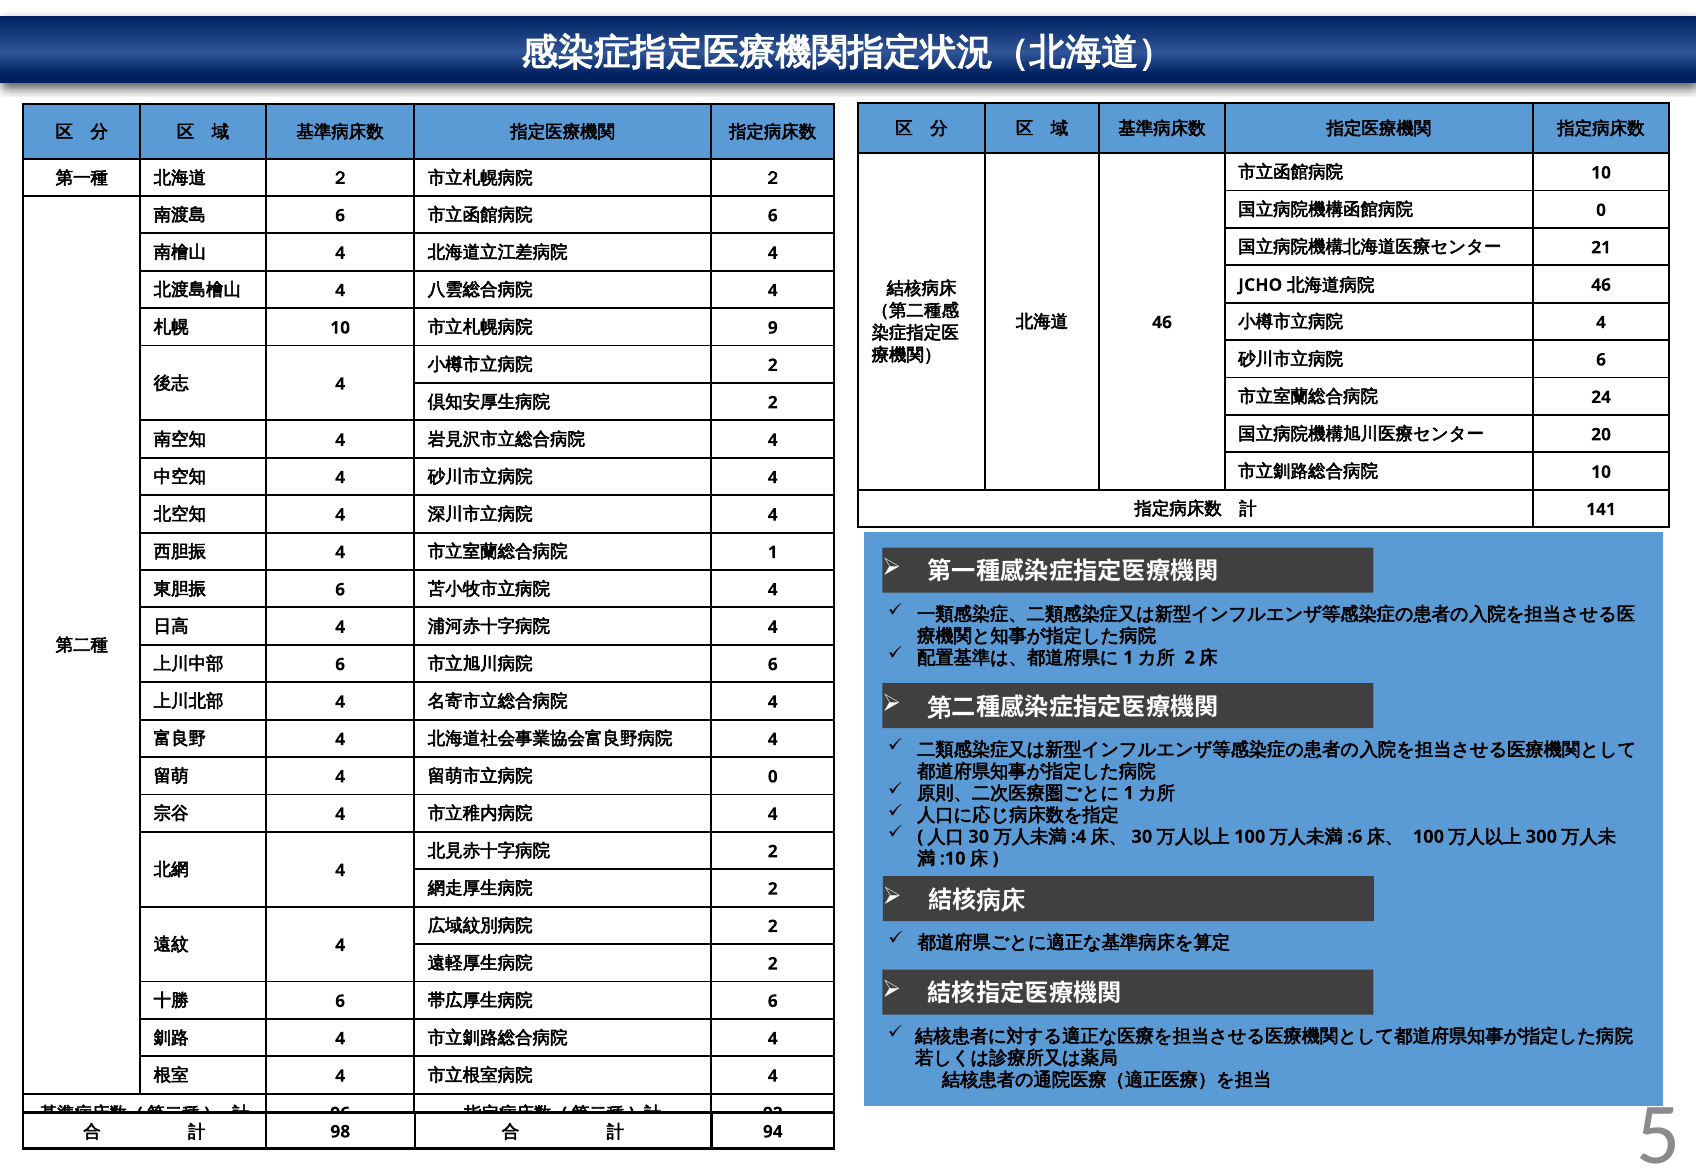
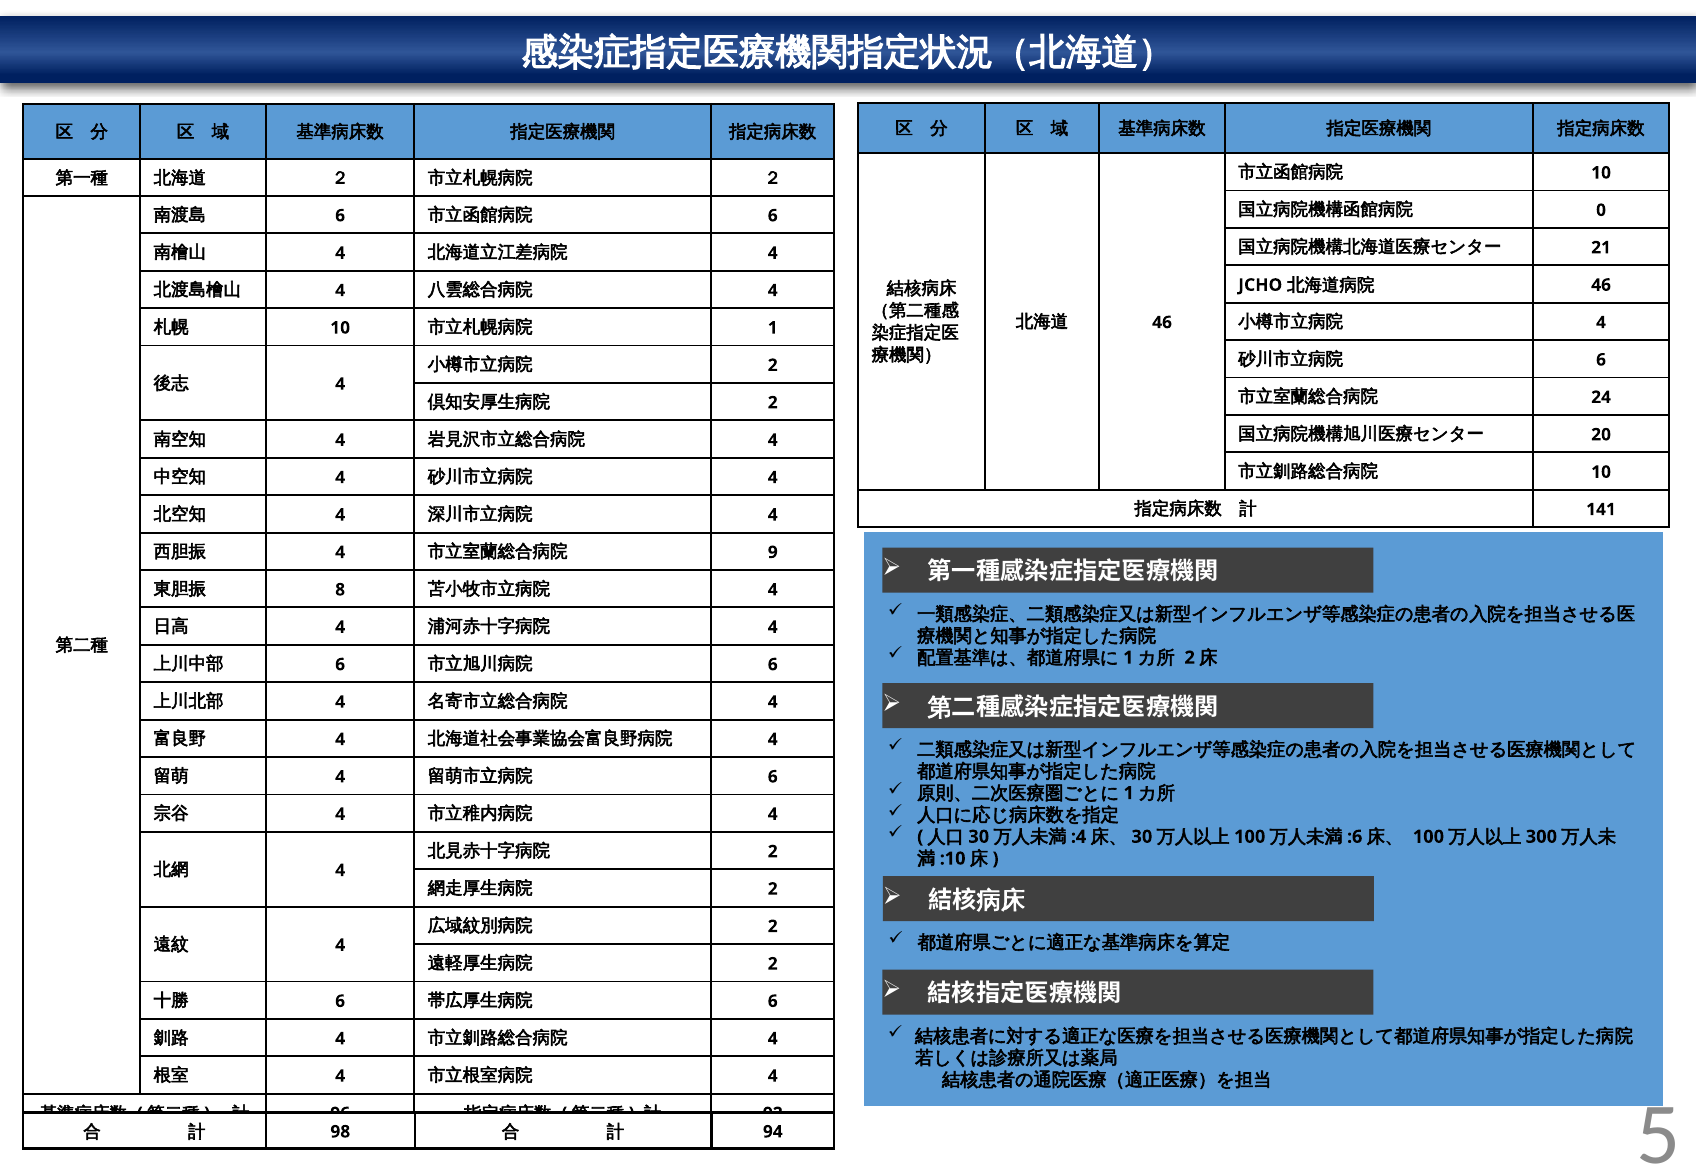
9: 9 -> 1 (773, 328)
1: 1 -> 9 (773, 552)
6: 6 -> 8 (340, 590)
0: 0 -> 6 (773, 777)
